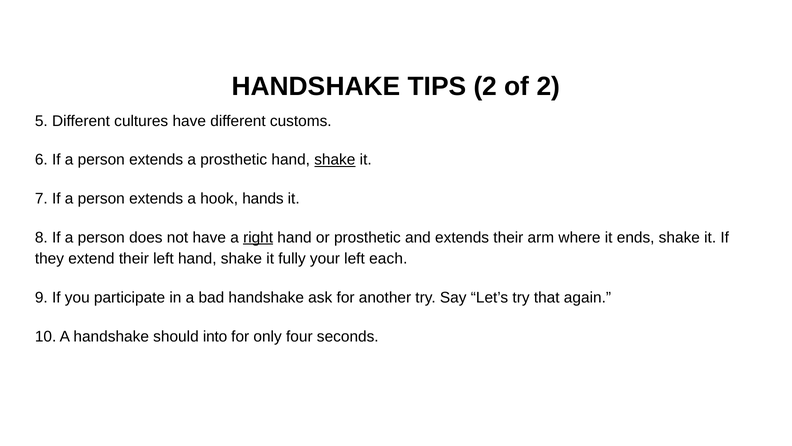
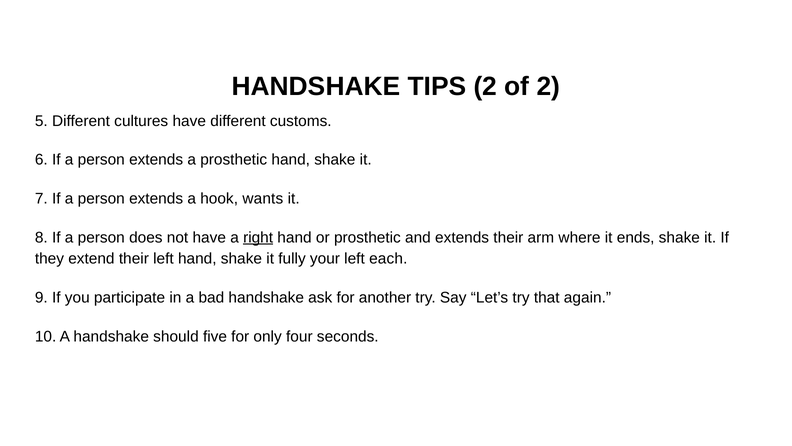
shake underline: present -> none (335, 160)
hands: hands -> wants (263, 198)
into: into -> five (215, 336)
